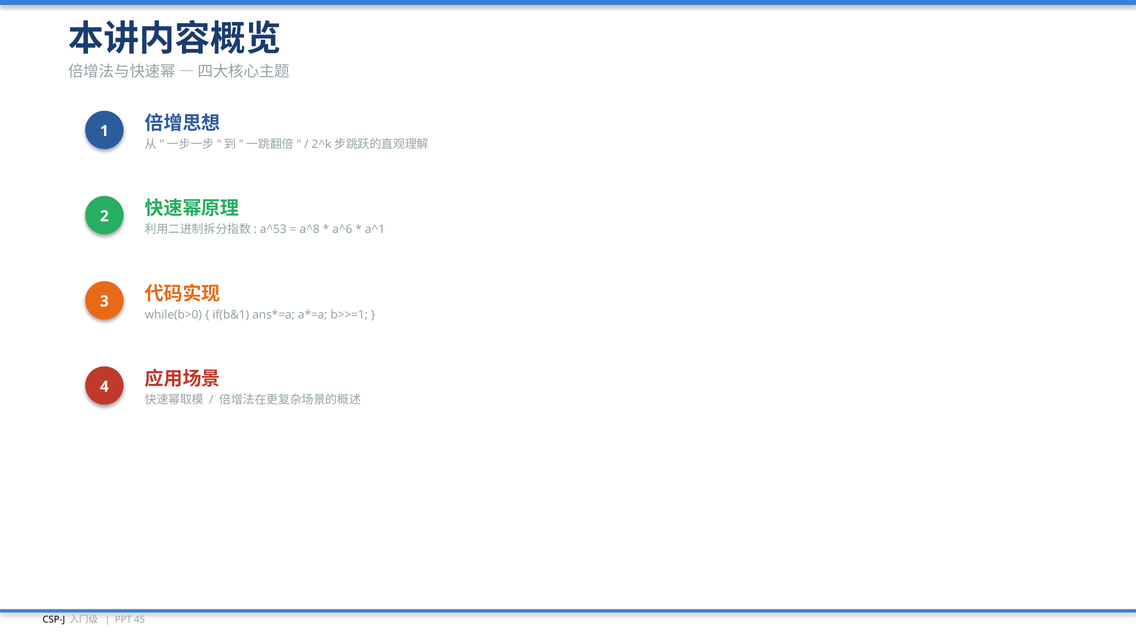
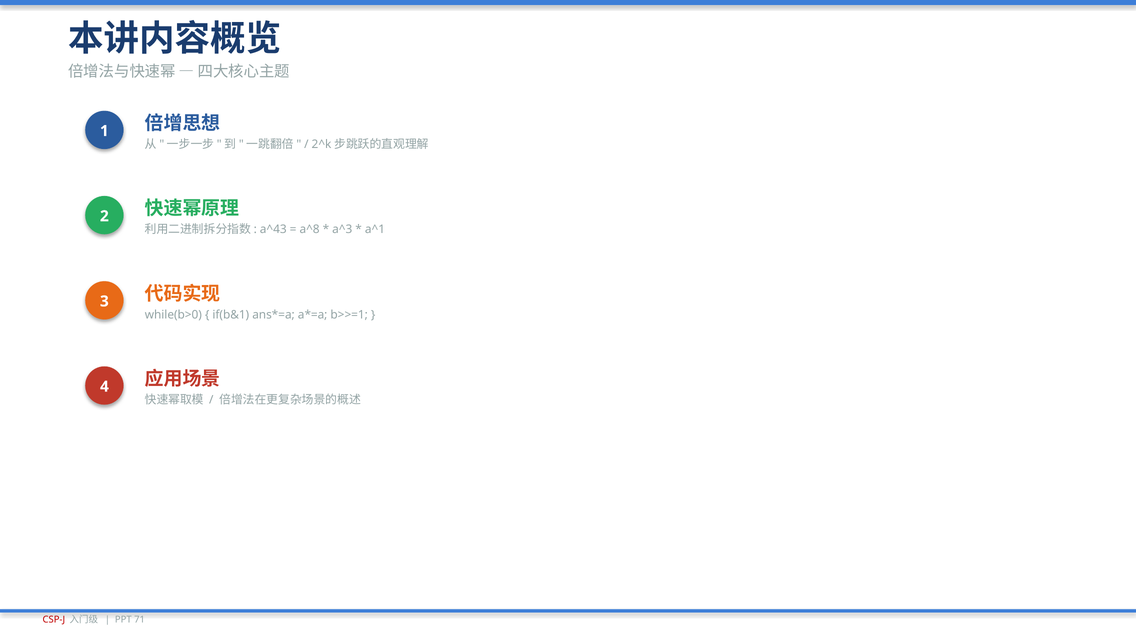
a^53: a^53 -> a^43 (273, 229)
a^6: a^6 -> a^3 (342, 229)
CSP-J colour: black -> red (54, 620)
45: 45 -> 71 (140, 620)
